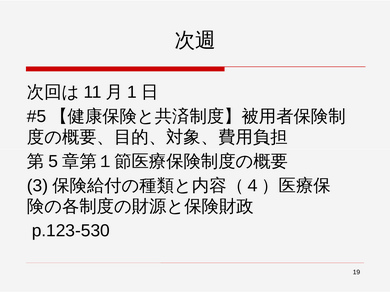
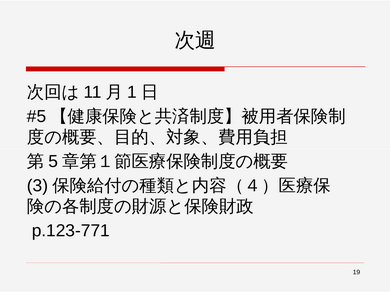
p.123-530: p.123-530 -> p.123-771 (71, 231)
